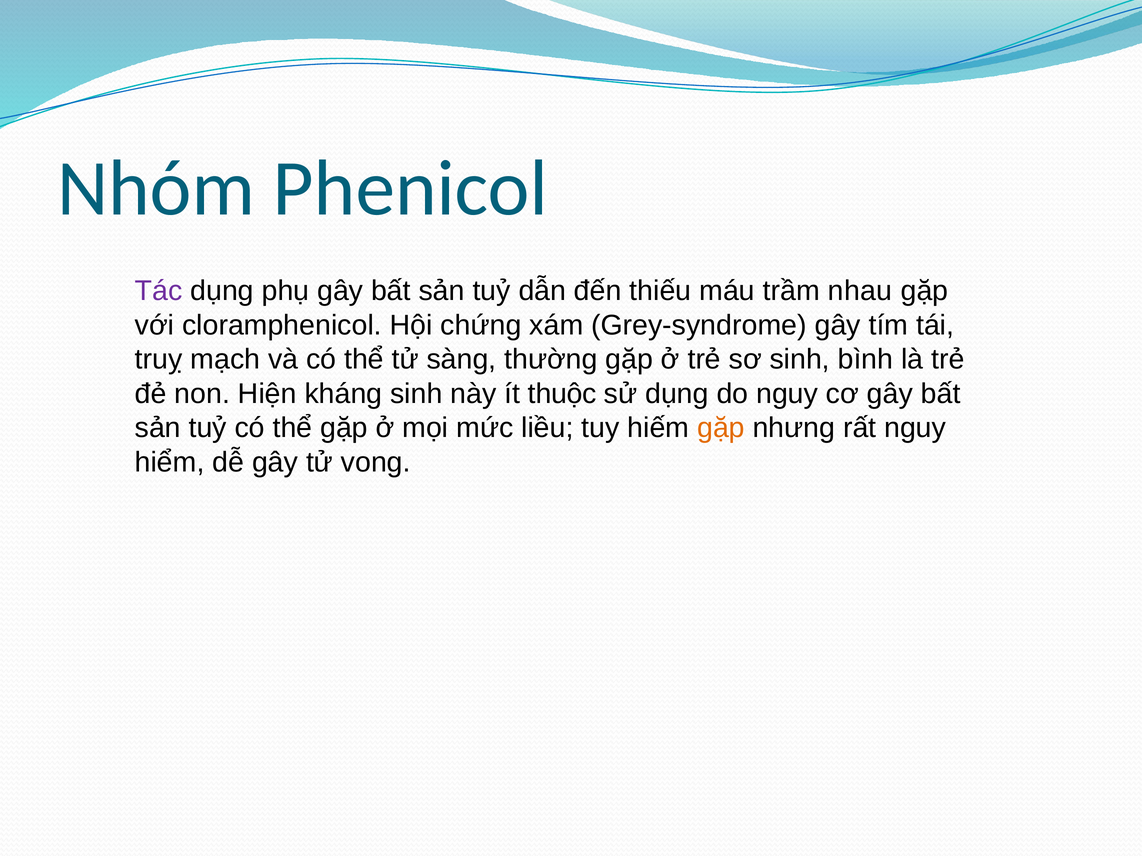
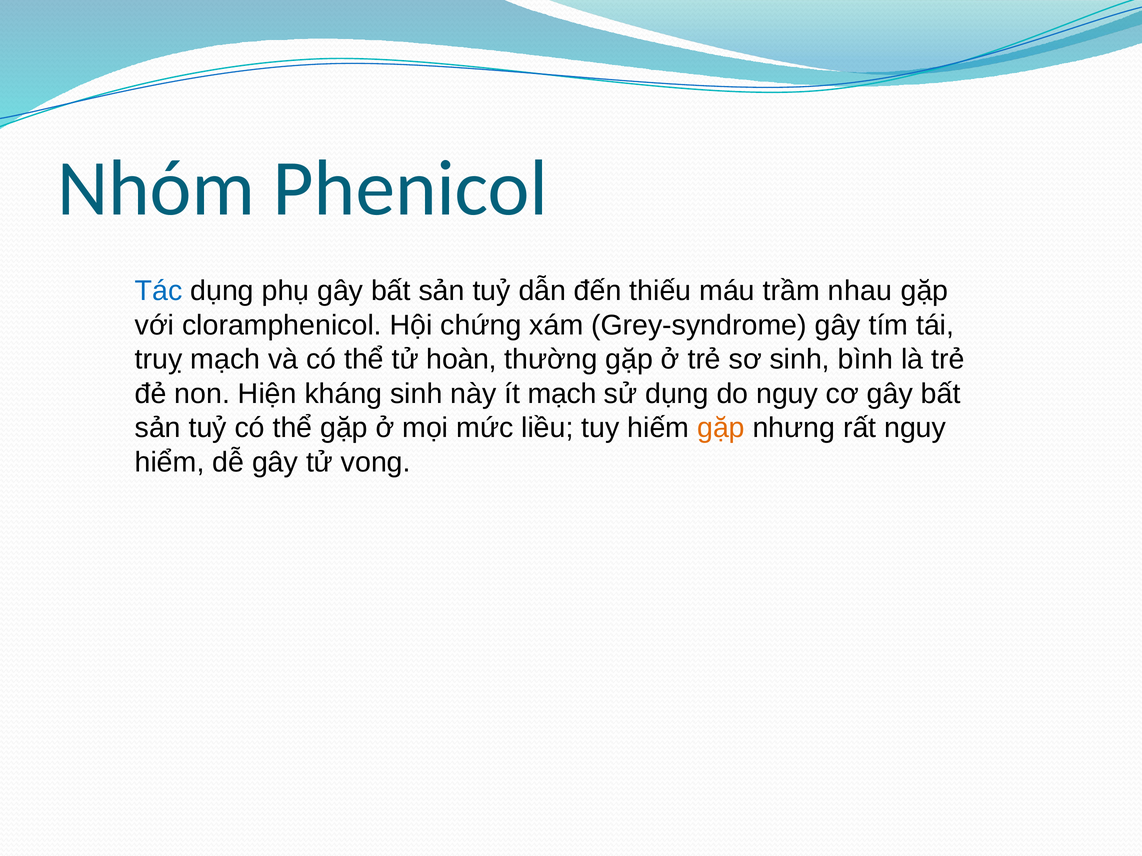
Tác colour: purple -> blue (159, 291)
sàng: sàng -> hoàn (462, 360)
ít thuộc: thuộc -> mạch (562, 394)
